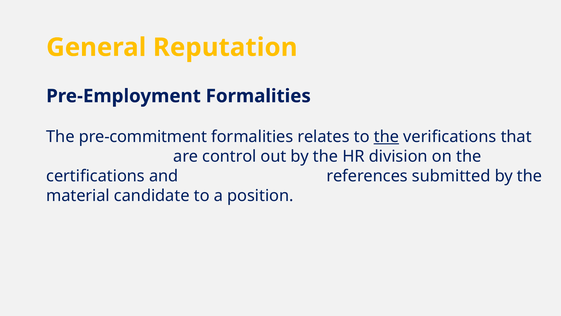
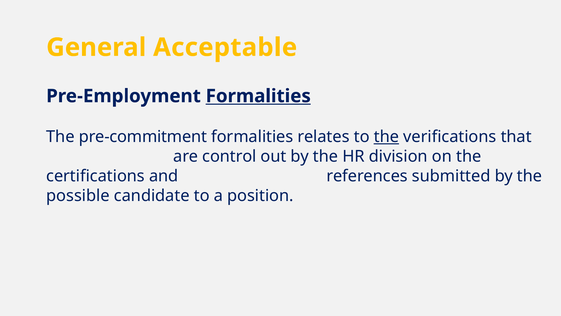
Reputation: Reputation -> Acceptable (225, 47)
Formalities underline: none -> present (258, 96)
material: material -> possible (78, 195)
